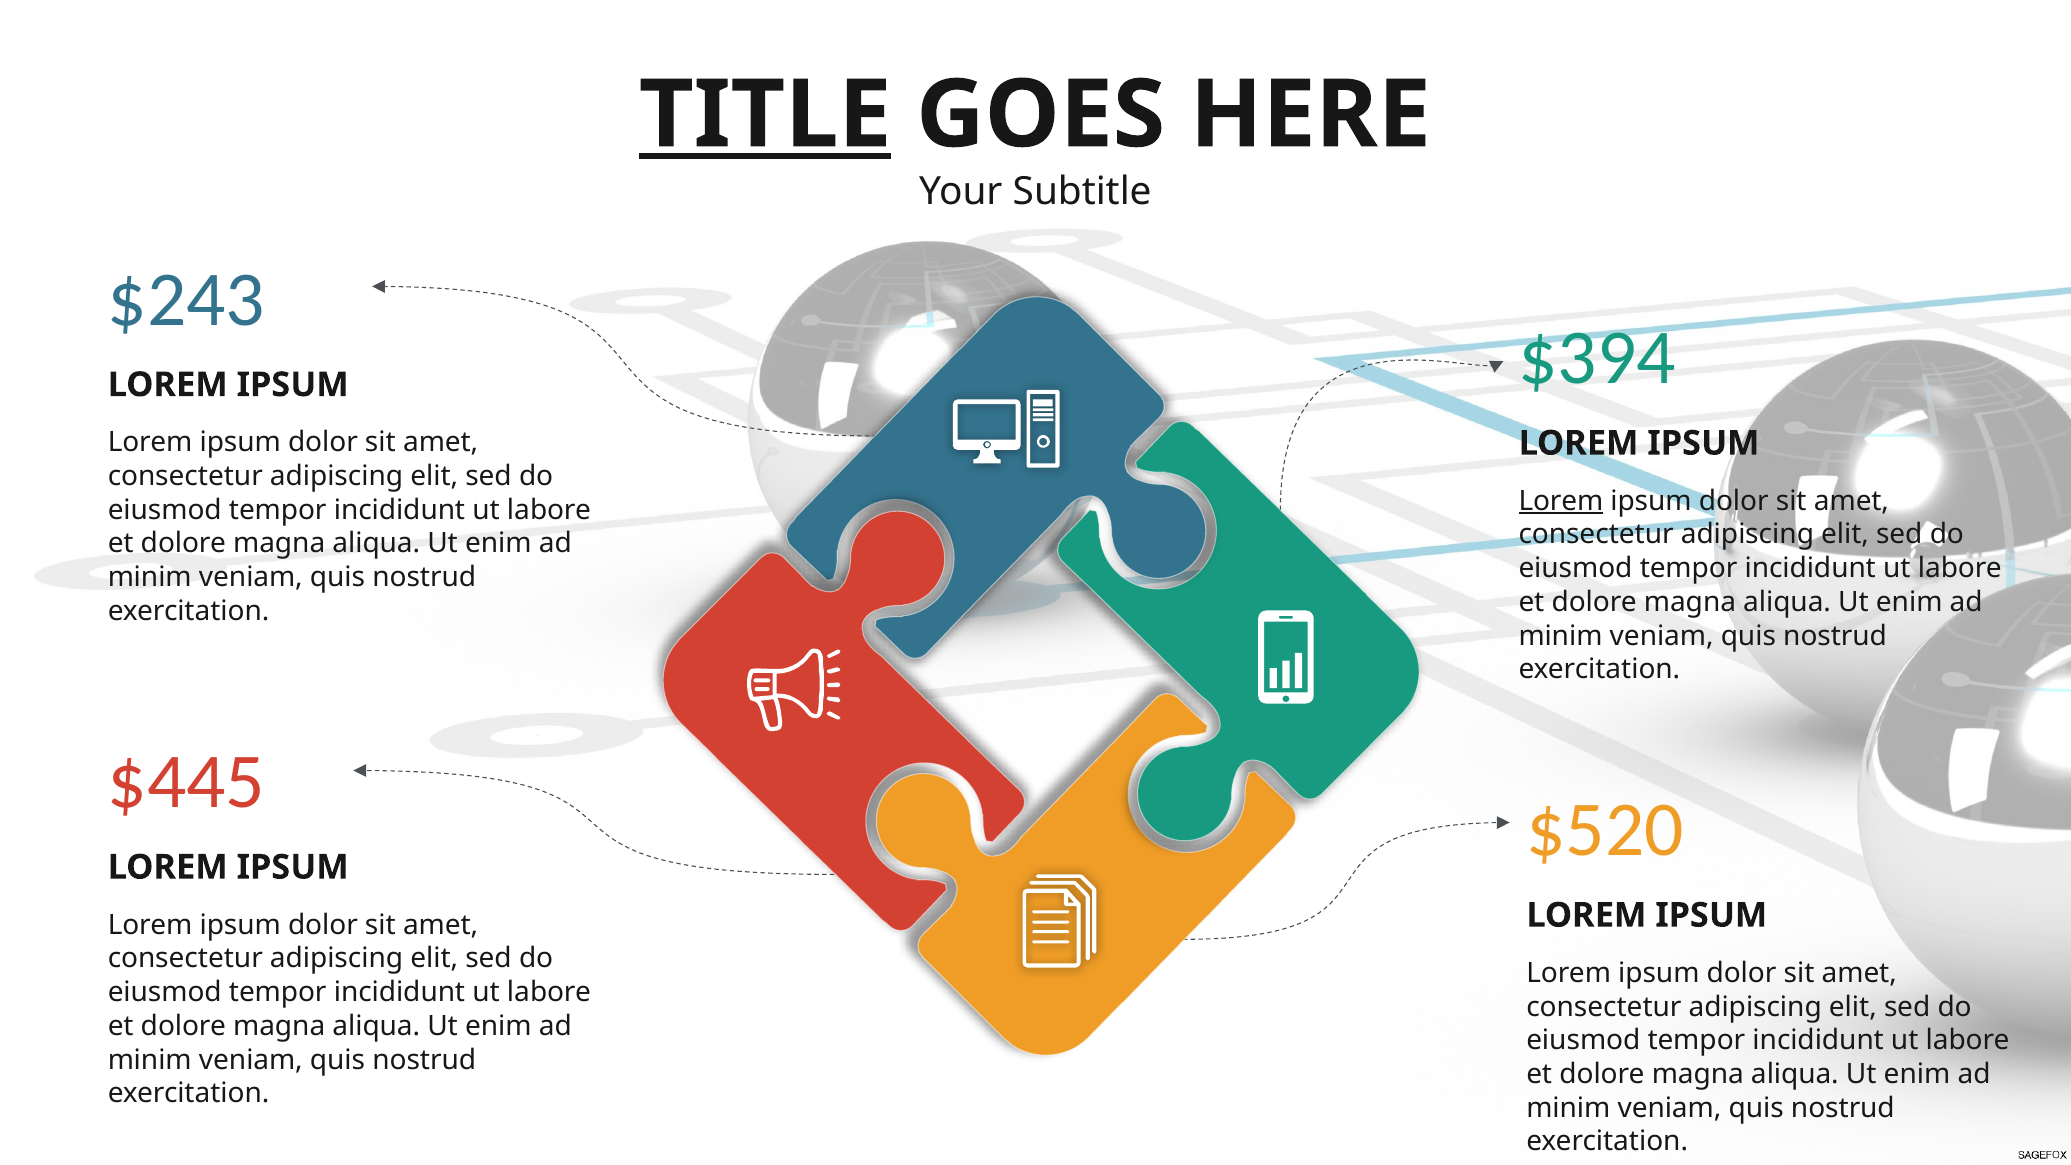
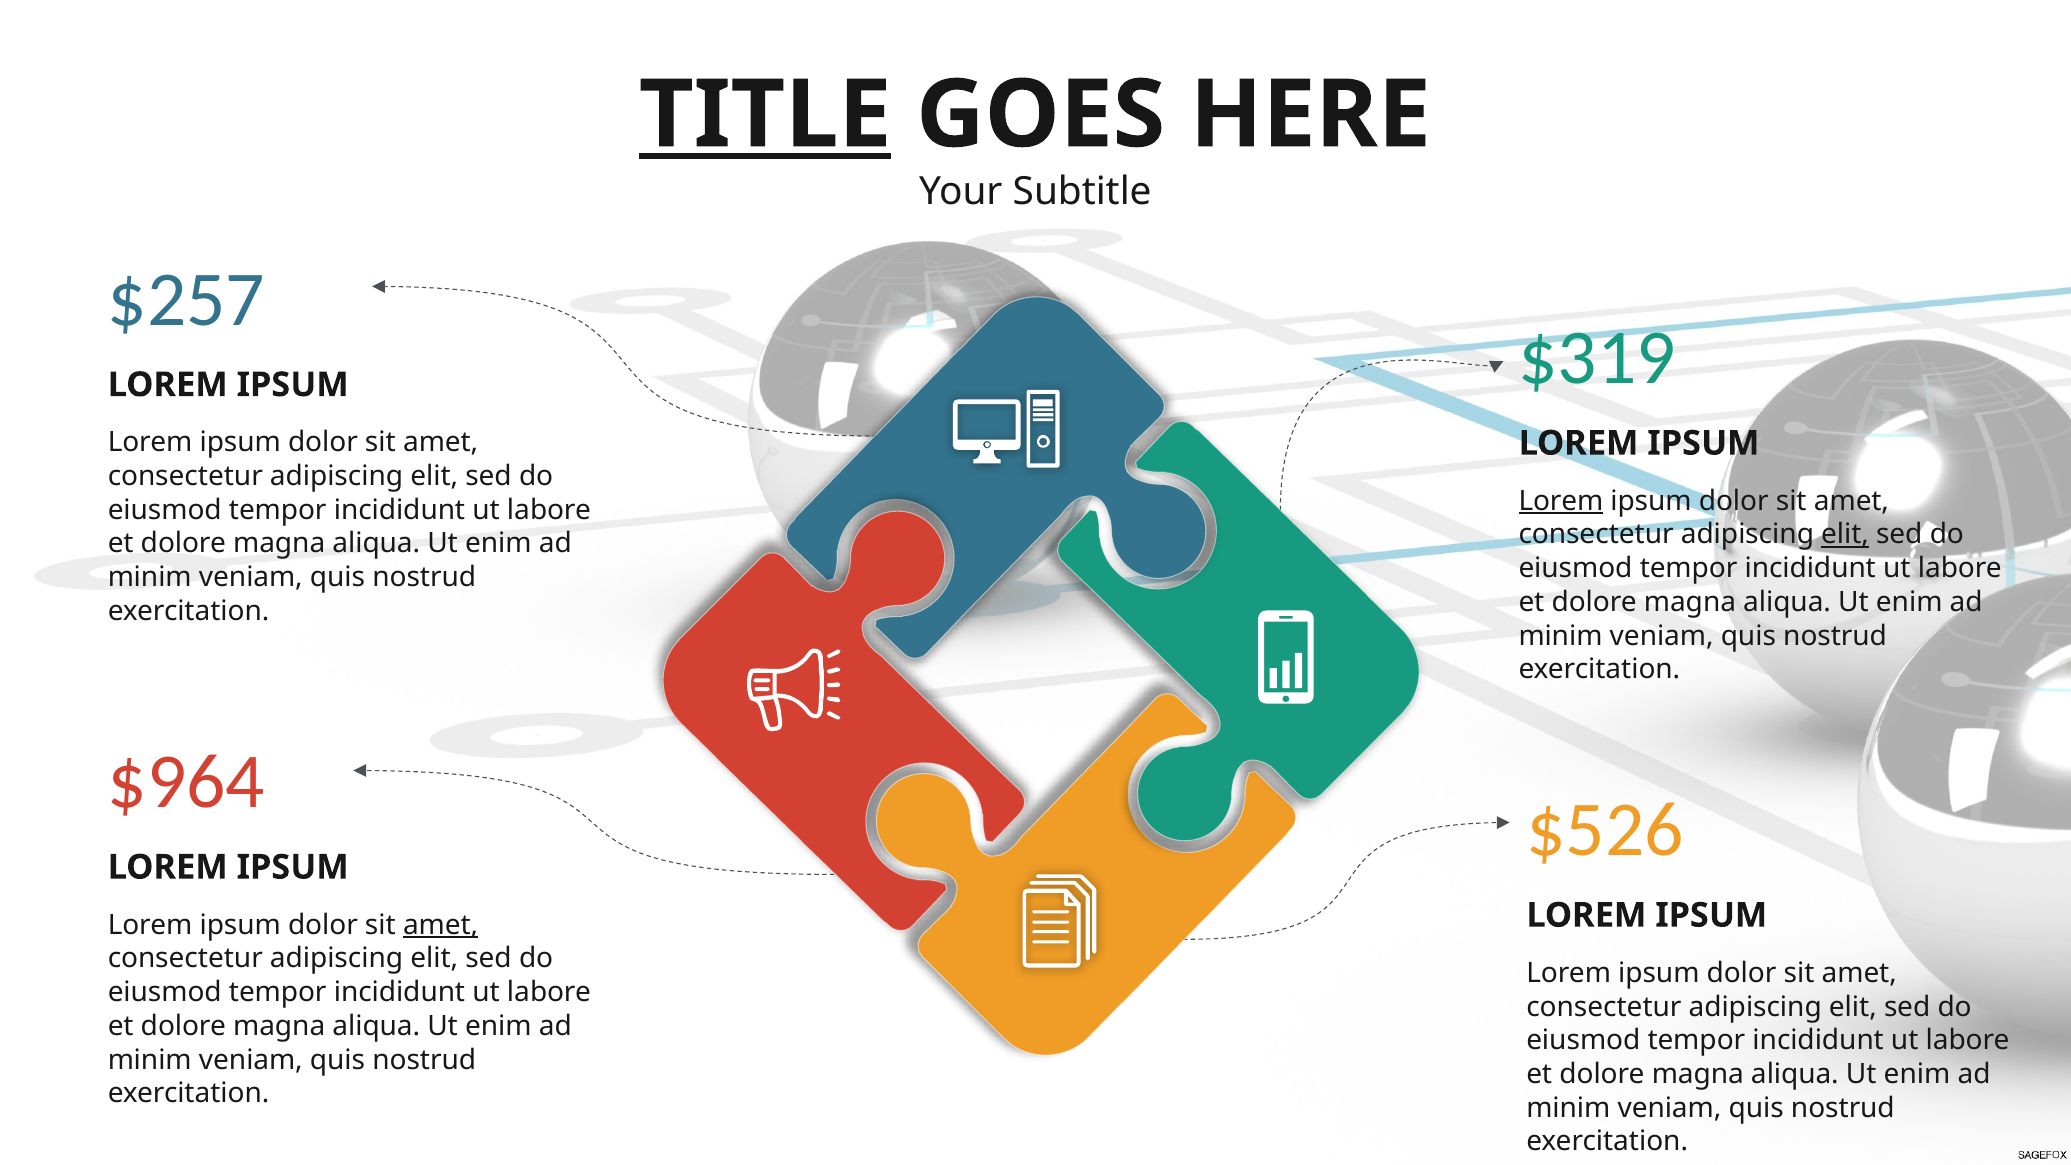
$243: $243 -> $257 (186, 300)
$394: $394 -> $319 (1597, 358)
elit underline: none -> present (1845, 535)
$445: $445 -> $964 (186, 782)
$520: $520 -> $526 (1605, 830)
amet underline: none -> present (441, 925)
